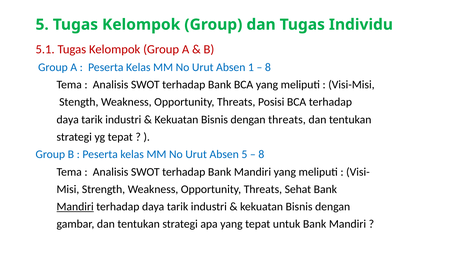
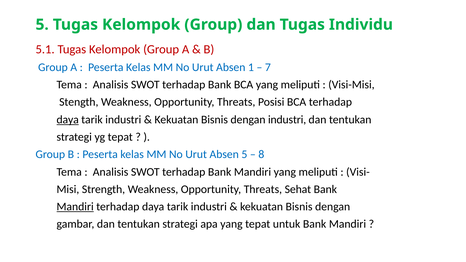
8: 8 -> 7 (268, 67)
daya underline: none -> present (68, 120)
dengan threats: threats -> industri (287, 120)
